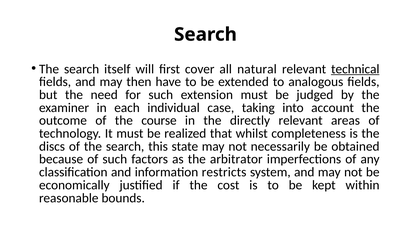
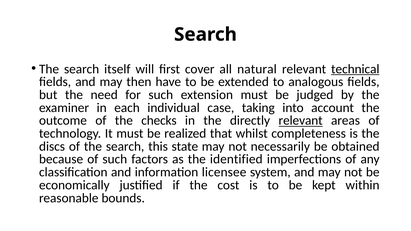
course: course -> checks (159, 121)
relevant underline: none -> present (301, 121)
arbitrator: arbitrator -> identified (236, 159)
restricts: restricts -> licensee (224, 172)
